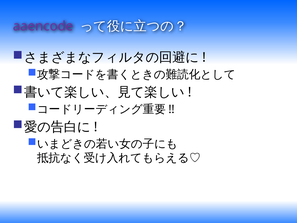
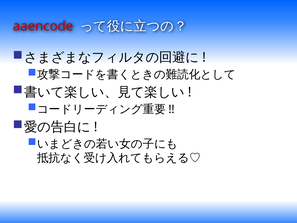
aaencode colour: purple -> red (43, 26)
